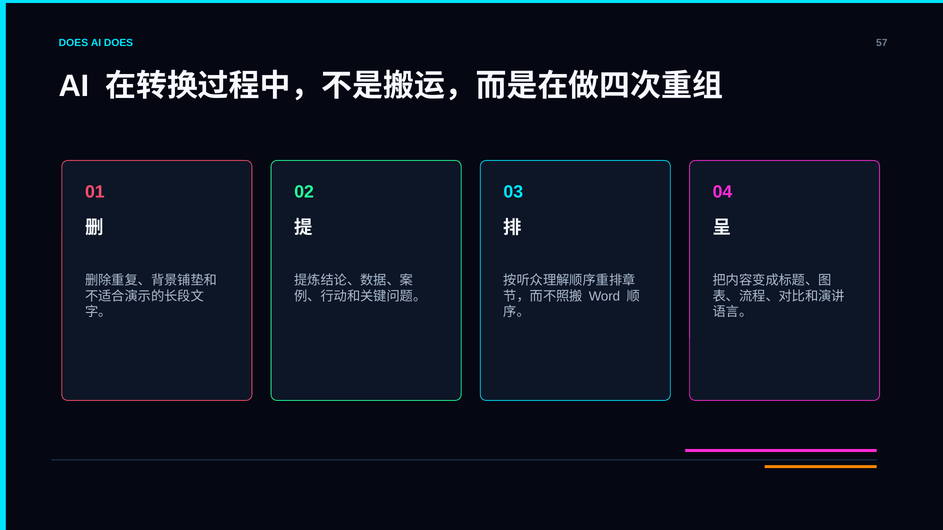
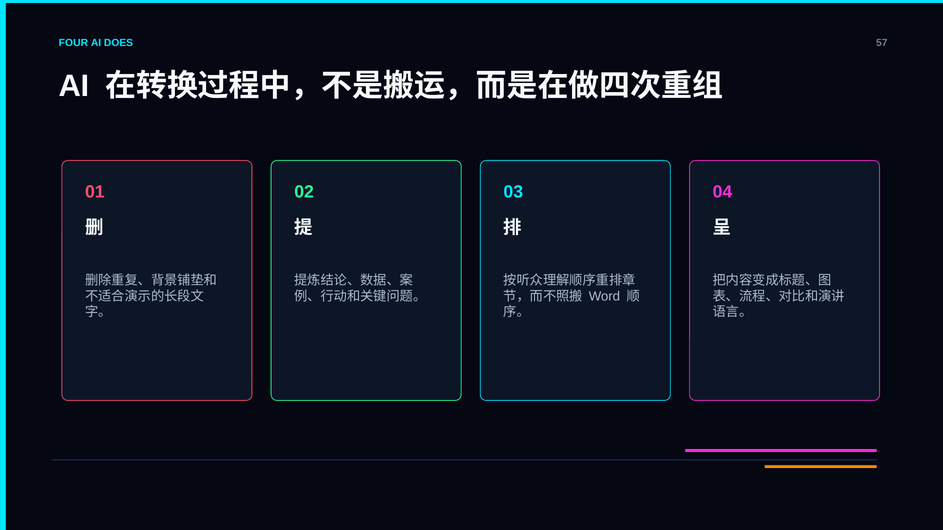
DOES: DOES -> FOUR (73, 43)
